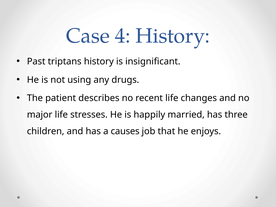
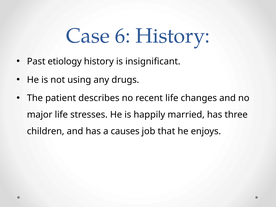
4: 4 -> 6 (123, 36)
triptans: triptans -> etiology (65, 61)
